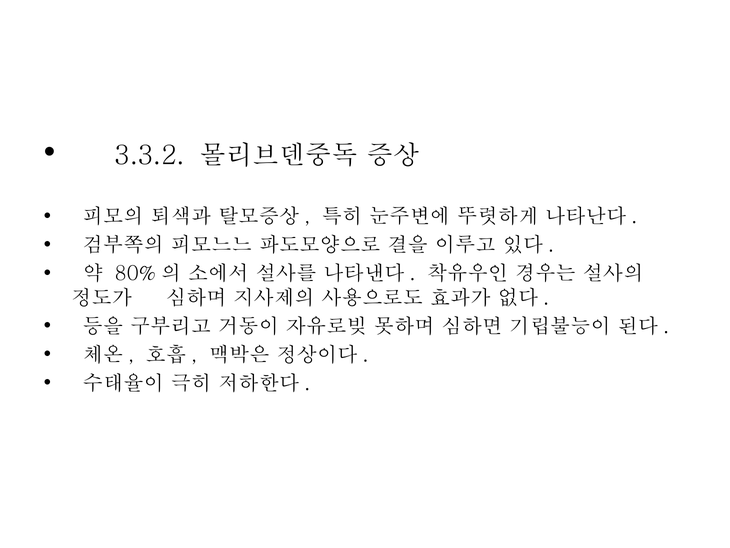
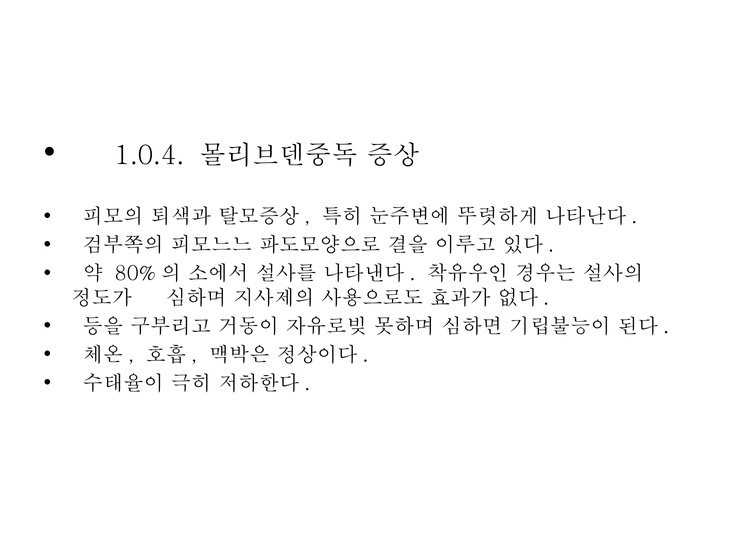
3.3.2: 3.3.2 -> 1.0.4 (149, 155)
